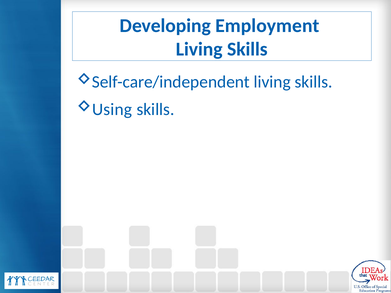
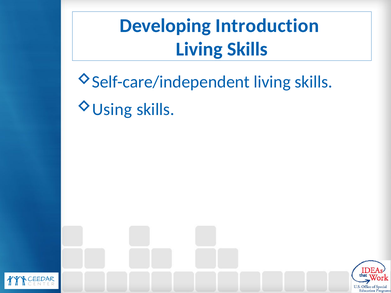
Employment: Employment -> Introduction (267, 26)
